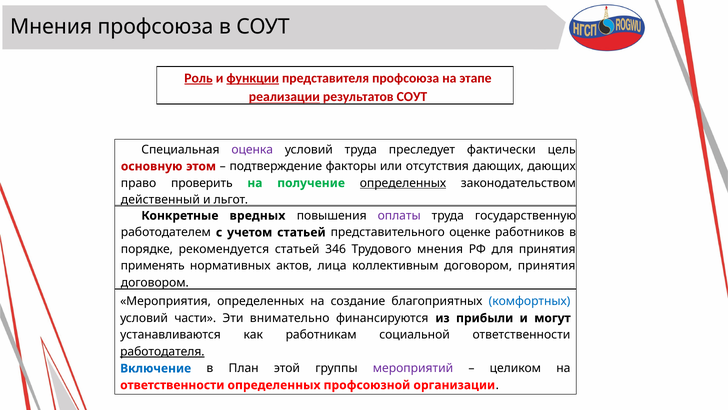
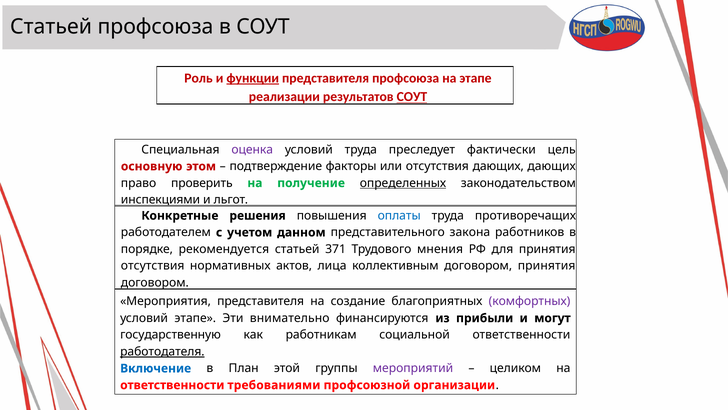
Мнения: Мнения -> Статьей (51, 27)
Роль underline: present -> none (199, 78)
реализации underline: present -> none (284, 97)
СОУТ underline: none -> present (412, 97)
действенный: действенный -> инспекциями (160, 200)
вредных: вредных -> решения (258, 215)
оплаты colour: purple -> blue (399, 215)
государственную: государственную -> противоречащих (525, 215)
учетом статьей: статьей -> данном (301, 232)
оценке: оценке -> закона (470, 232)
346: 346 -> 371 (336, 249)
применять: применять -> отсутствия (153, 266)
Мероприятия определенных: определенных -> представителя (261, 301)
комфортных colour: blue -> purple (530, 301)
условий части: части -> этапе (195, 318)
устанавливаются: устанавливаются -> государственную (170, 335)
ответственности определенных: определенных -> требованиями (274, 385)
